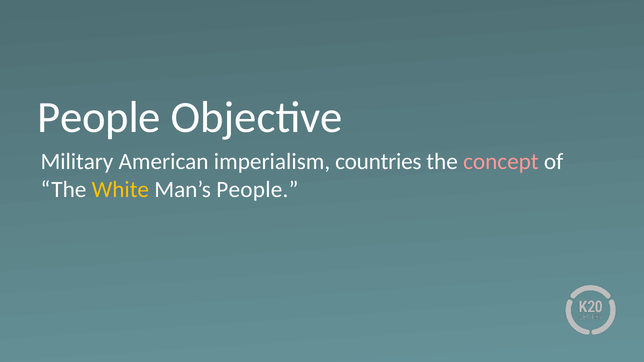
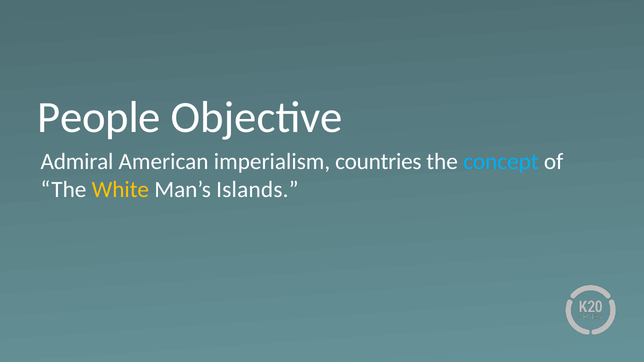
Military: Military -> Admiral (77, 162)
concept colour: pink -> light blue (501, 162)
Man’s People: People -> Islands (257, 190)
